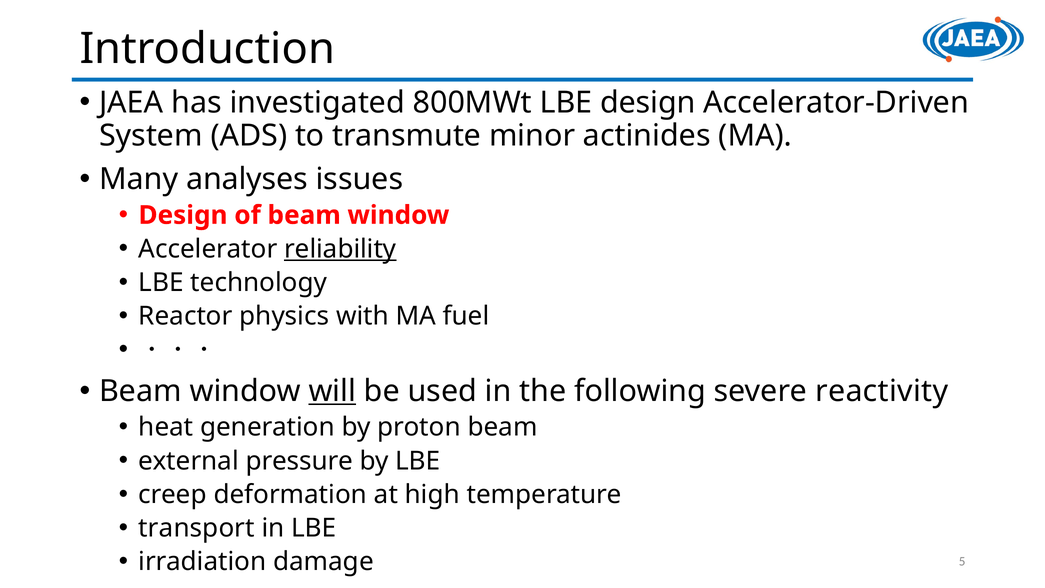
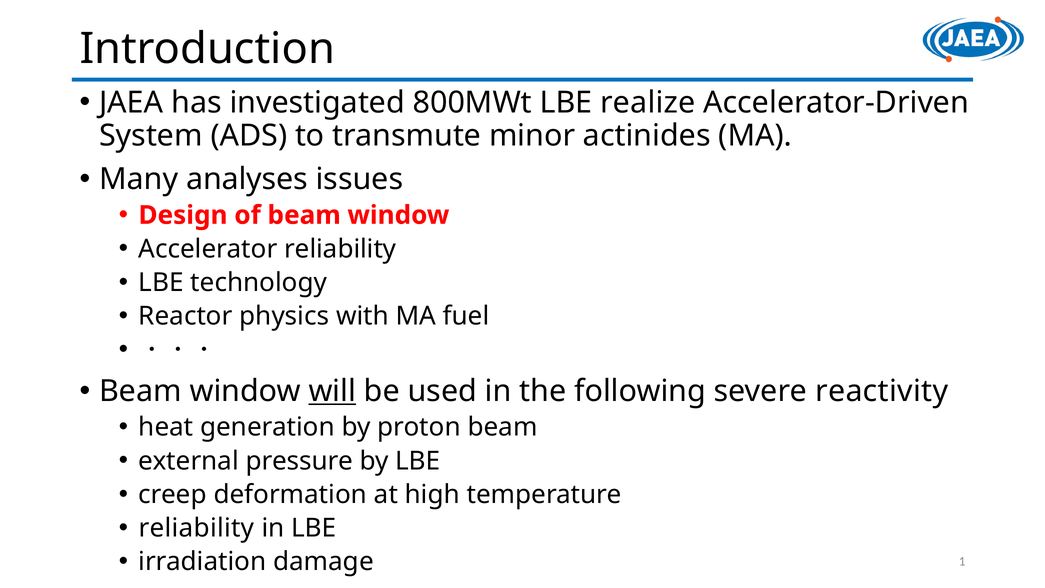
LBE design: design -> realize (648, 103)
reliability underline: present -> none (340, 249)
transport: transport -> reliability (196, 528)
5: 5 -> 1 (962, 561)
